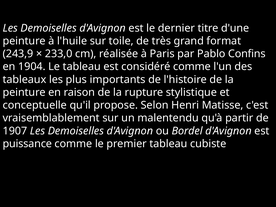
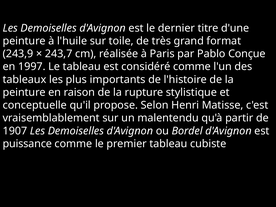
233,0: 233,0 -> 243,7 (59, 54)
Confins: Confins -> Conçue (247, 54)
1904: 1904 -> 1997 (32, 67)
